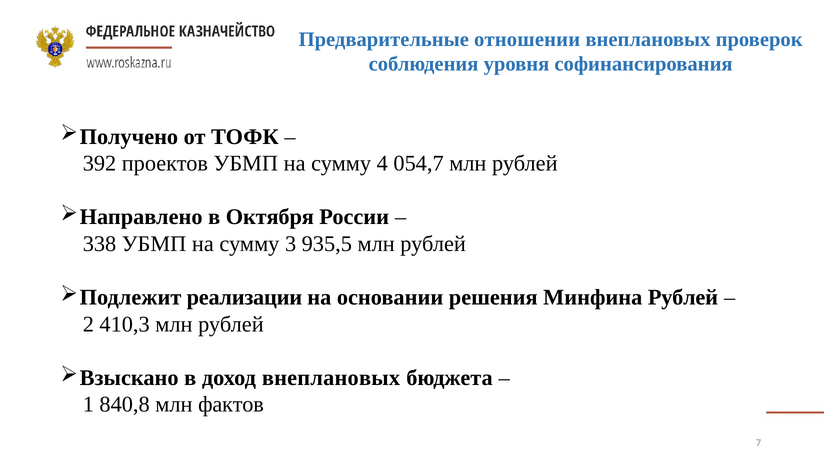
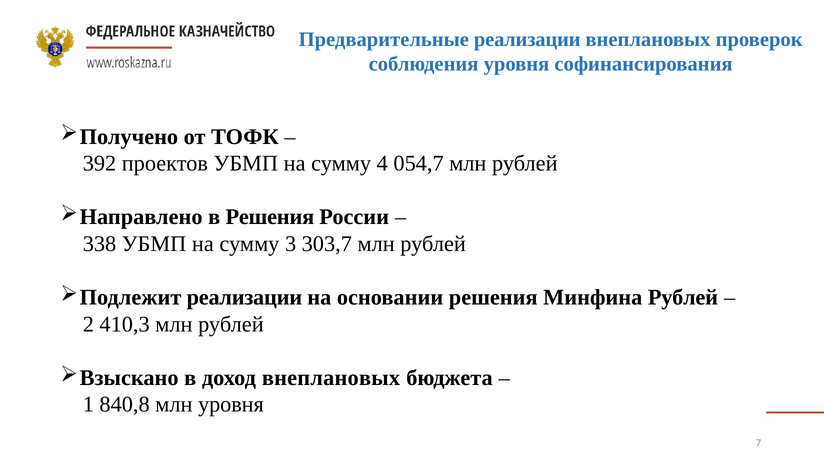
Предварительные отношении: отношении -> реализации (527, 39)
в Октября: Октября -> Решения (270, 217)
935,5: 935,5 -> 303,7 (327, 244)
млн фактов: фактов -> уровня (231, 404)
